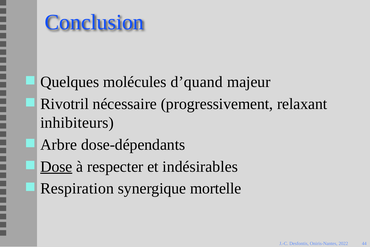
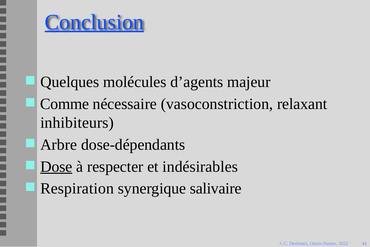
Conclusion underline: none -> present (94, 22)
d’quand: d’quand -> d’agents (197, 82)
Rivotril: Rivotril -> Comme (65, 104)
progressivement: progressivement -> vasoconstriction (217, 104)
mortelle: mortelle -> salivaire (216, 188)
